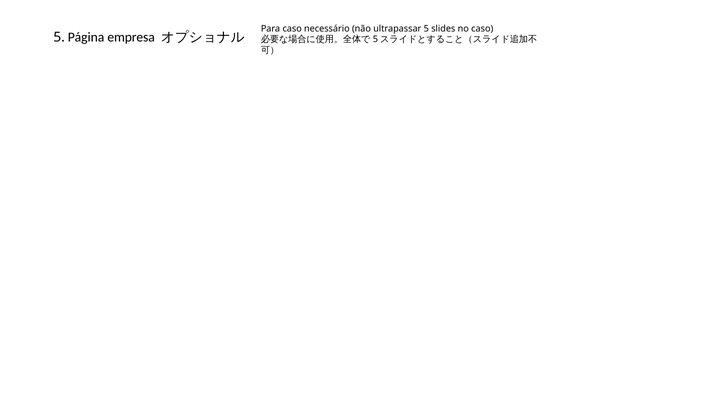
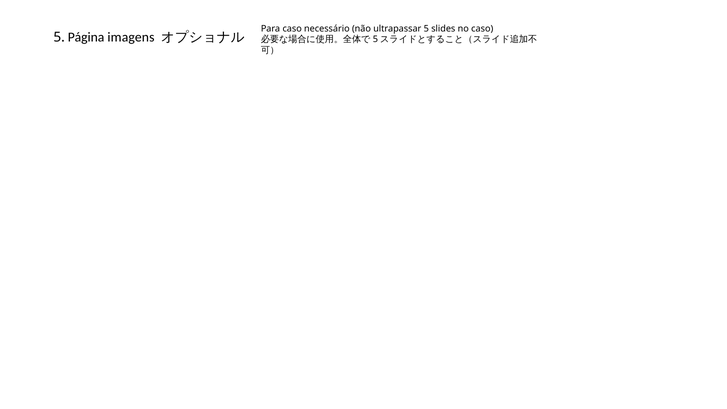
empresa: empresa -> imagens (131, 37)
